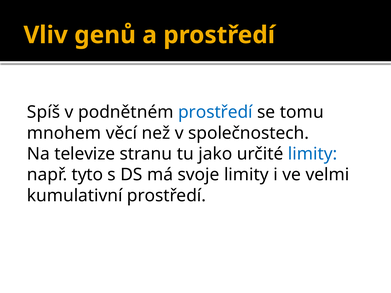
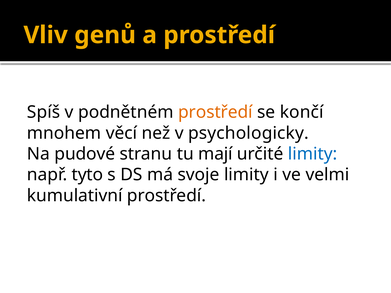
prostředí colour: blue -> orange (215, 112)
tomu: tomu -> končí (302, 112)
společnostech: společnostech -> psychologicky (248, 133)
televize: televize -> pudové (85, 154)
jako: jako -> mají (215, 154)
